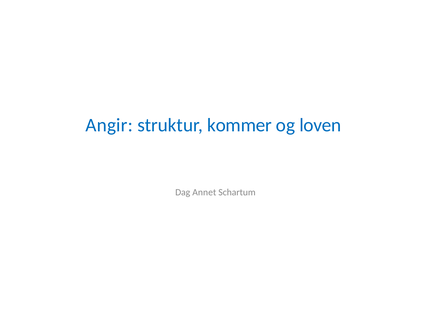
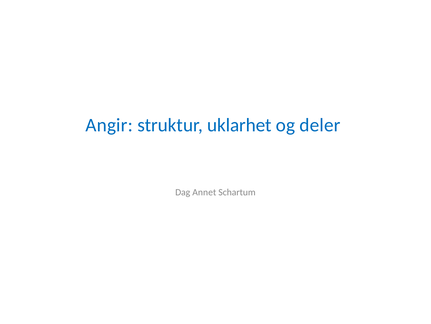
kommer: kommer -> uklarhet (239, 125)
loven: loven -> deler (320, 125)
